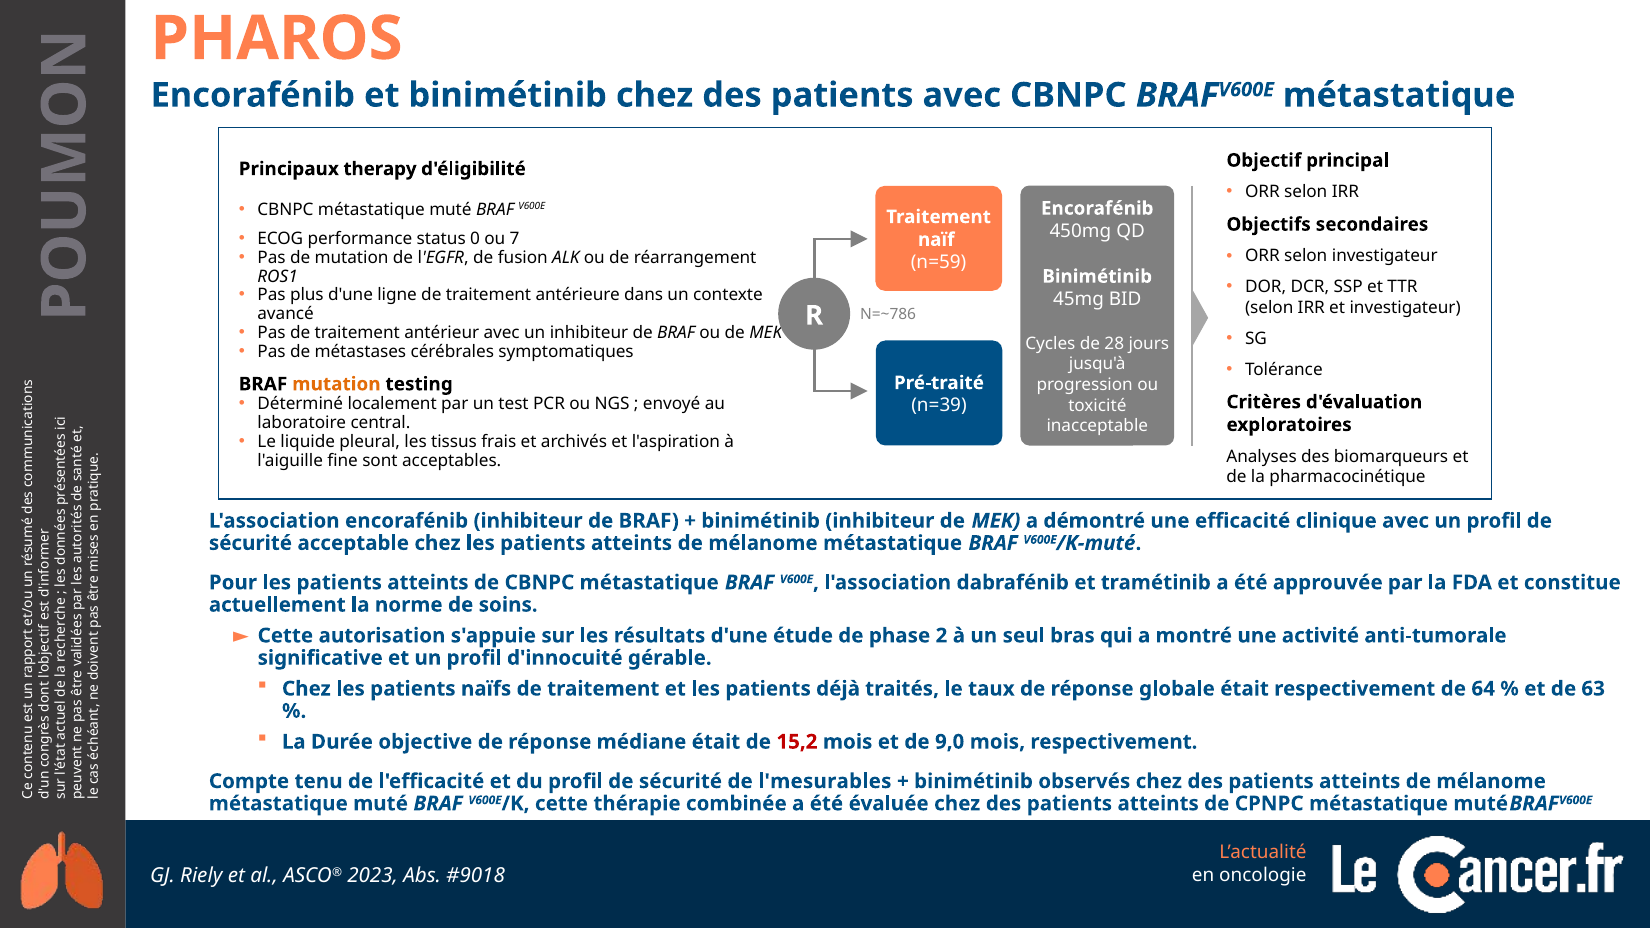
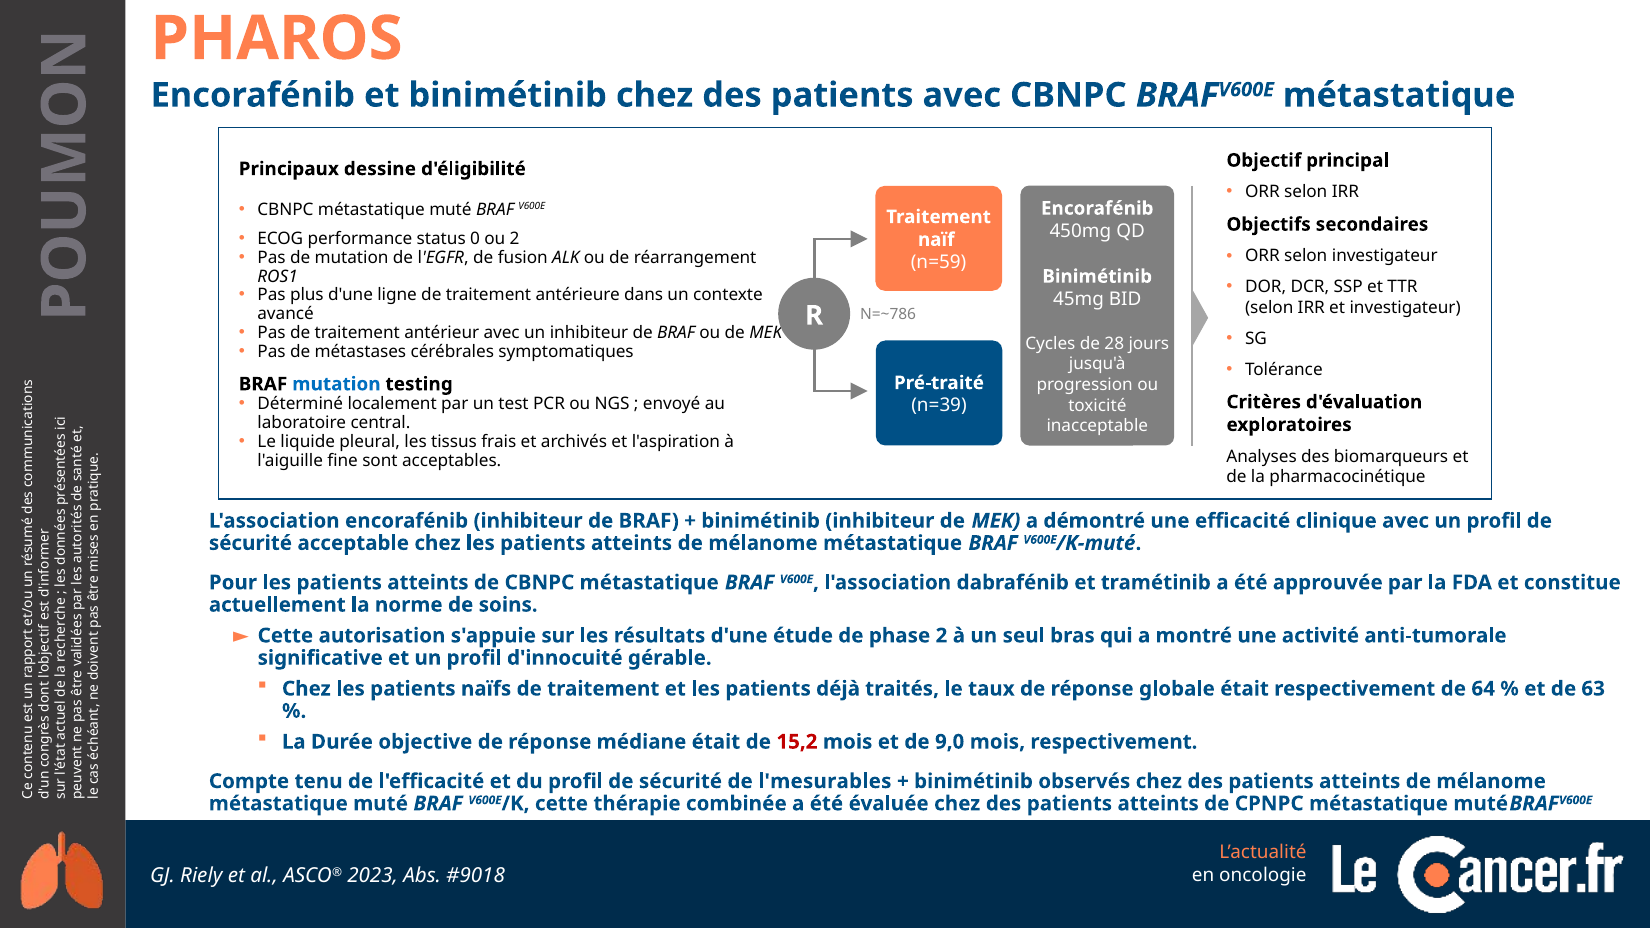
therapy: therapy -> dessine (380, 169)
ou 7: 7 -> 2 (515, 239)
mutation colour: orange -> blue (336, 384)
